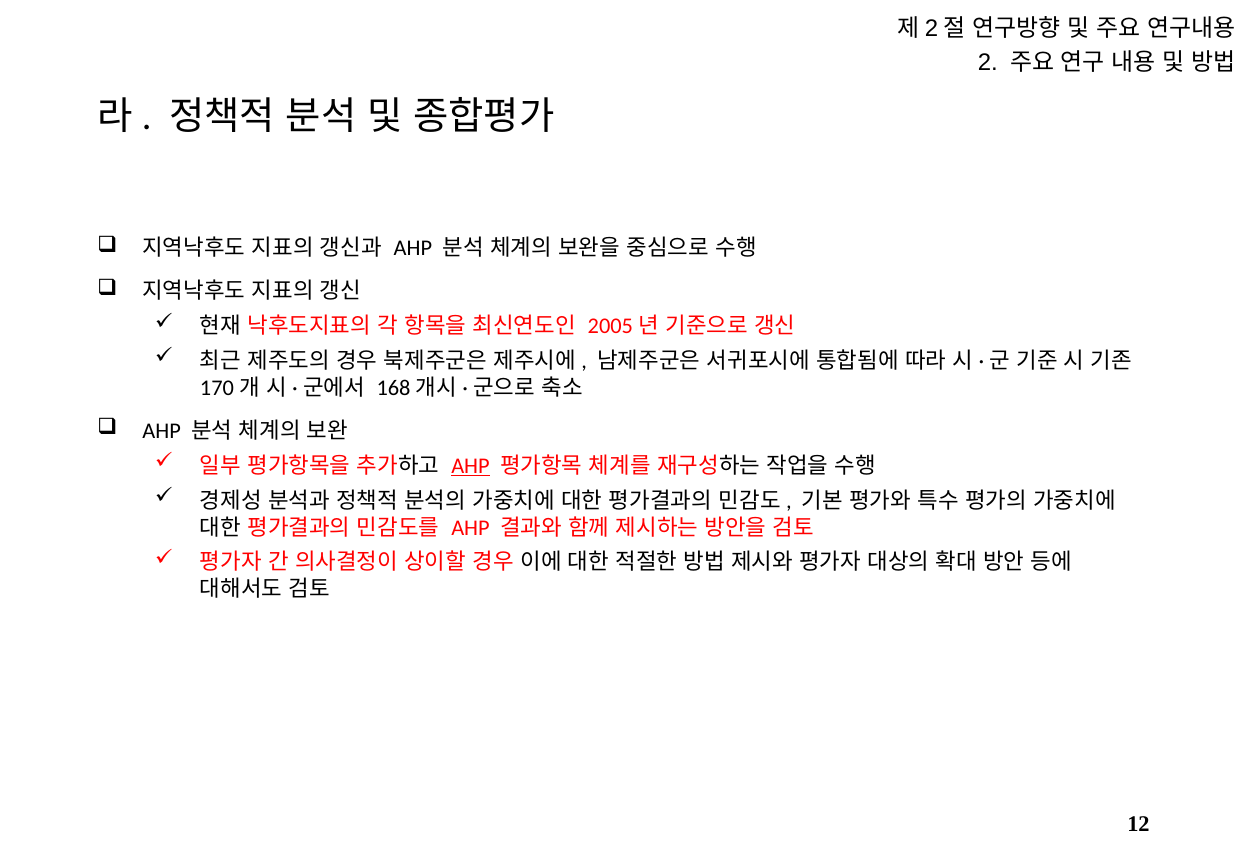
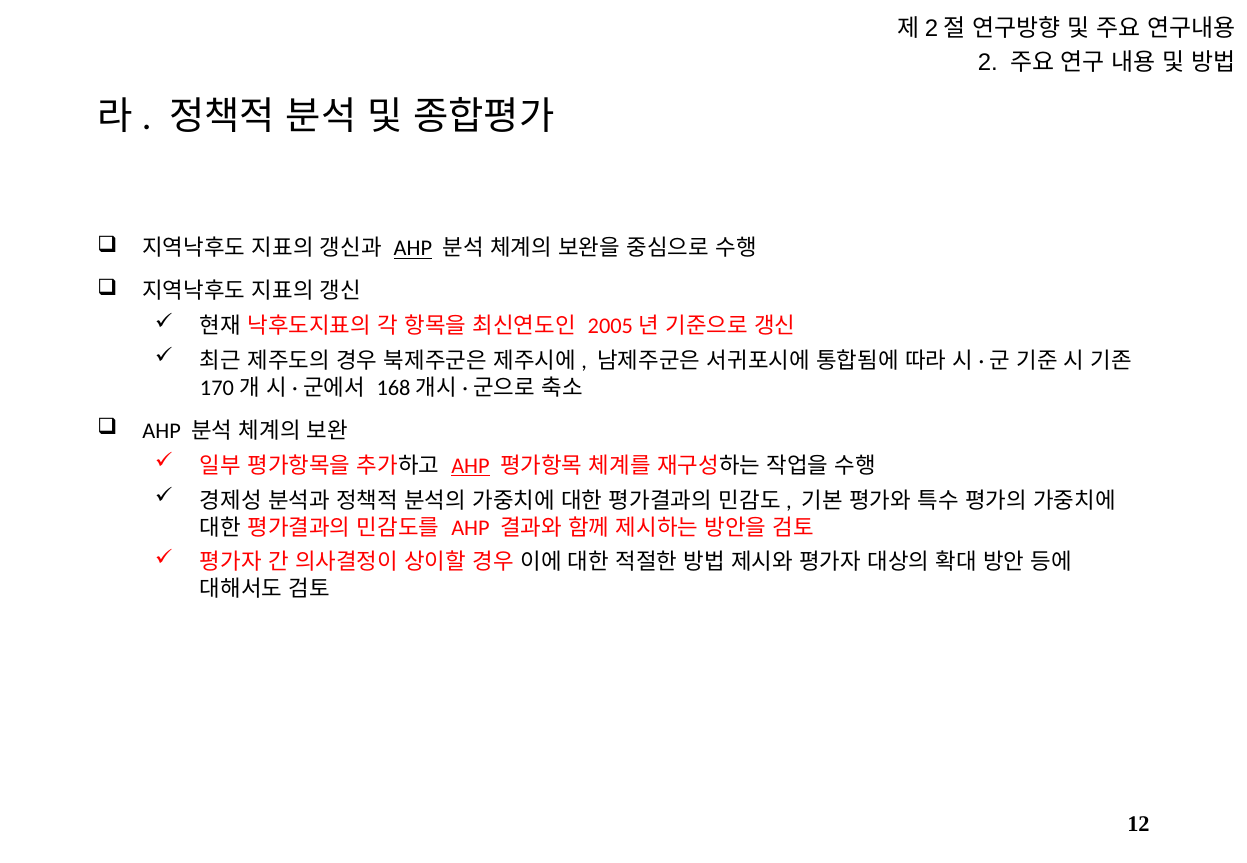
AHP underline: none -> present (413, 249)
